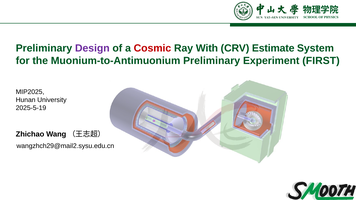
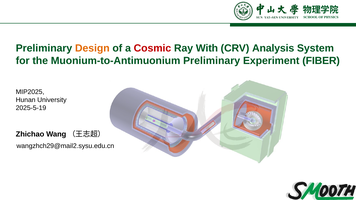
Design colour: purple -> orange (92, 48)
Estimate: Estimate -> Analysis (273, 48)
FIRST: FIRST -> FIBER (321, 61)
